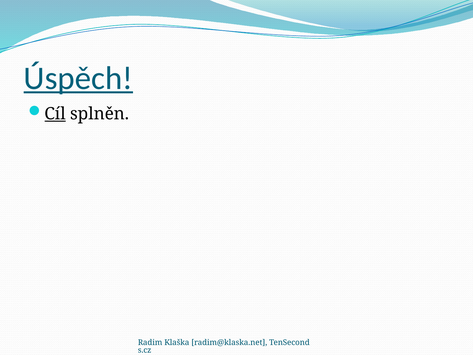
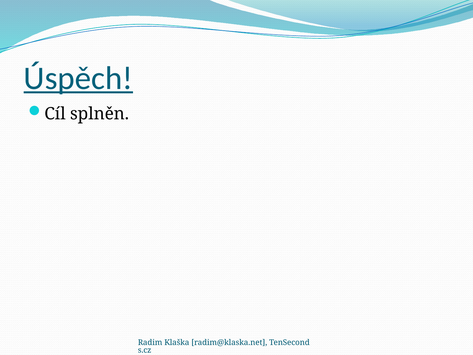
Cíl underline: present -> none (55, 114)
